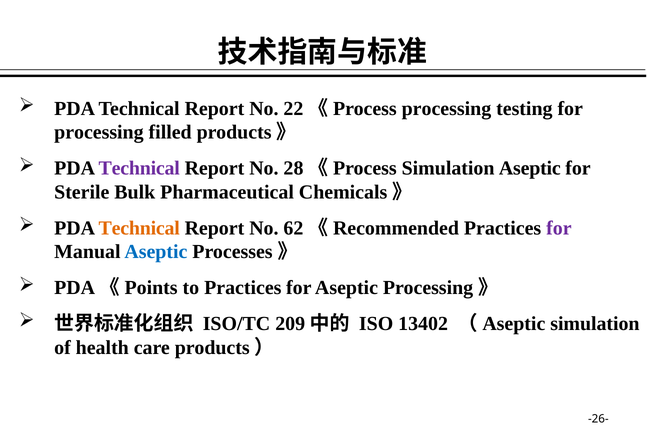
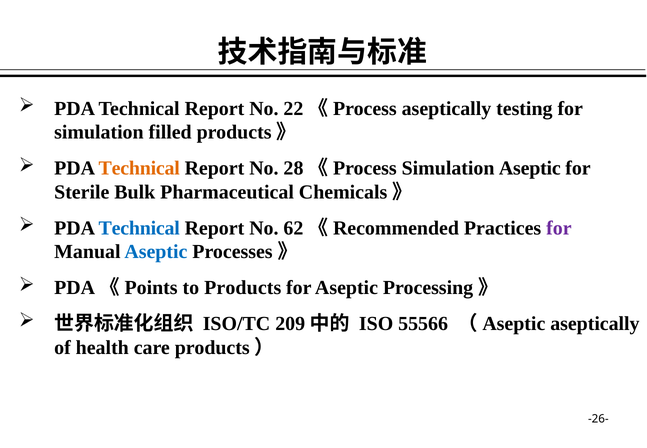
22《Process processing: processing -> aseptically (446, 108)
processing: processing -> simulation (99, 132)
Technical colour: purple -> orange (139, 168)
Technical colour: orange -> blue (139, 228)
to Practices: Practices -> Products (243, 288)
13402: 13402 -> 55566 (423, 324)
（Aseptic simulation: simulation -> aseptically (595, 324)
